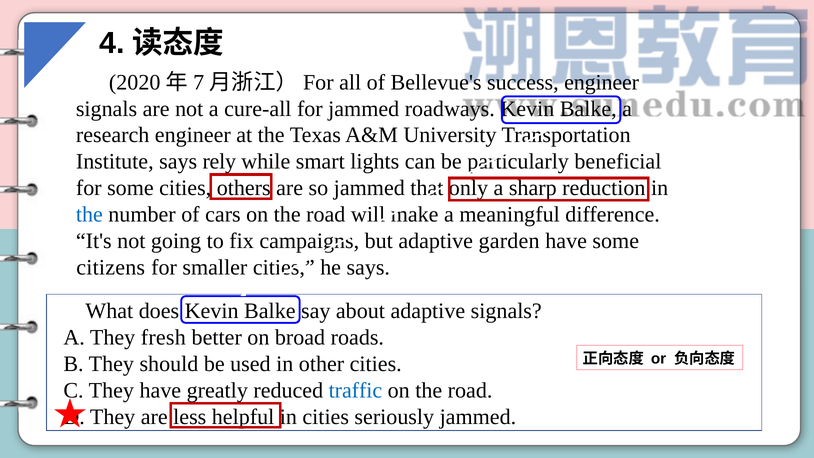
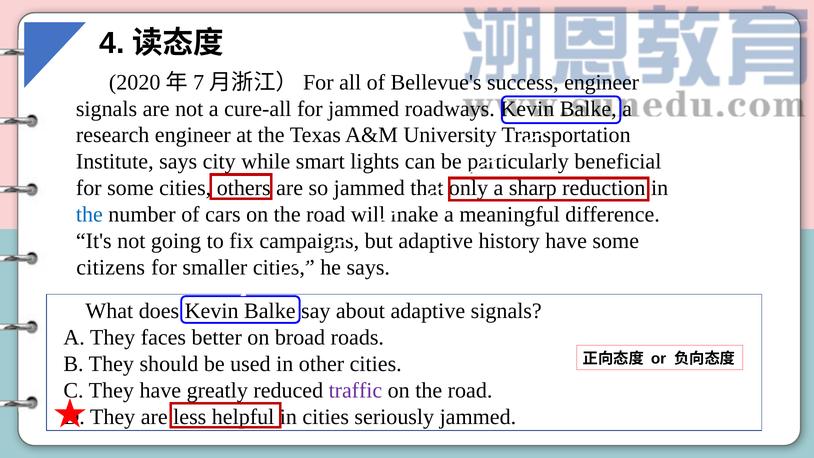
rely: rely -> city (219, 162)
garden: garden -> history (509, 241)
fresh: fresh -> faces (163, 337)
traffic colour: blue -> purple (355, 390)
